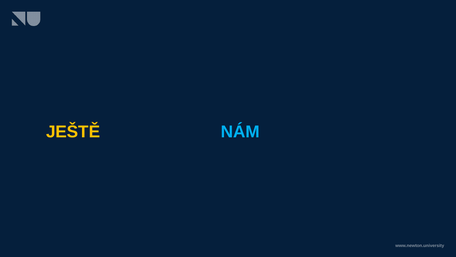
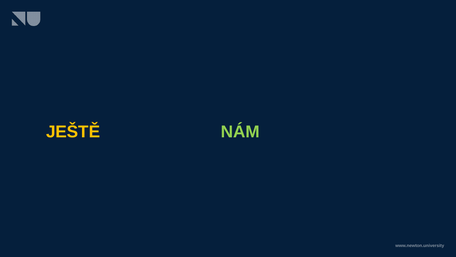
NÁM colour: light blue -> light green (240, 132)
